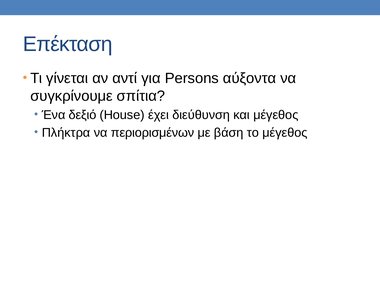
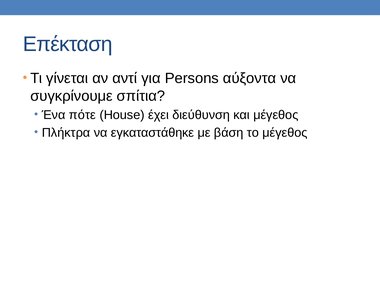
δεξιό: δεξιό -> πότε (82, 115)
περιορισμένων: περιορισμένων -> εγκαταστάθηκε (153, 133)
